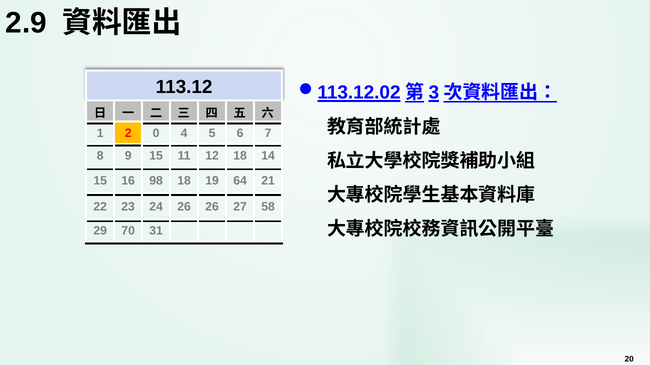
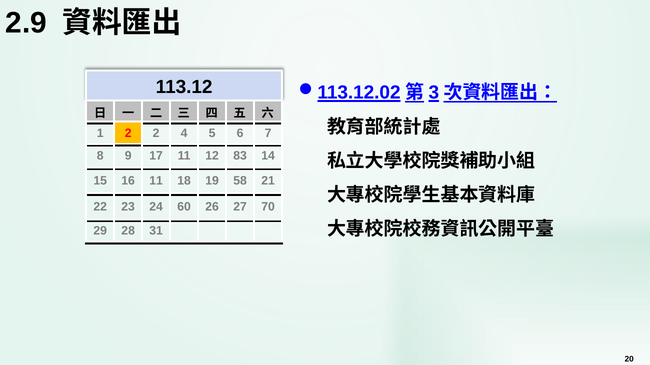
2 0: 0 -> 2 (156, 133)
9 15: 15 -> 17 (156, 156)
12 18: 18 -> 83 (240, 156)
16 98: 98 -> 11 (156, 181)
64: 64 -> 58 (240, 181)
24 26: 26 -> 60 (184, 207)
58: 58 -> 70 (268, 207)
70: 70 -> 28 (128, 231)
